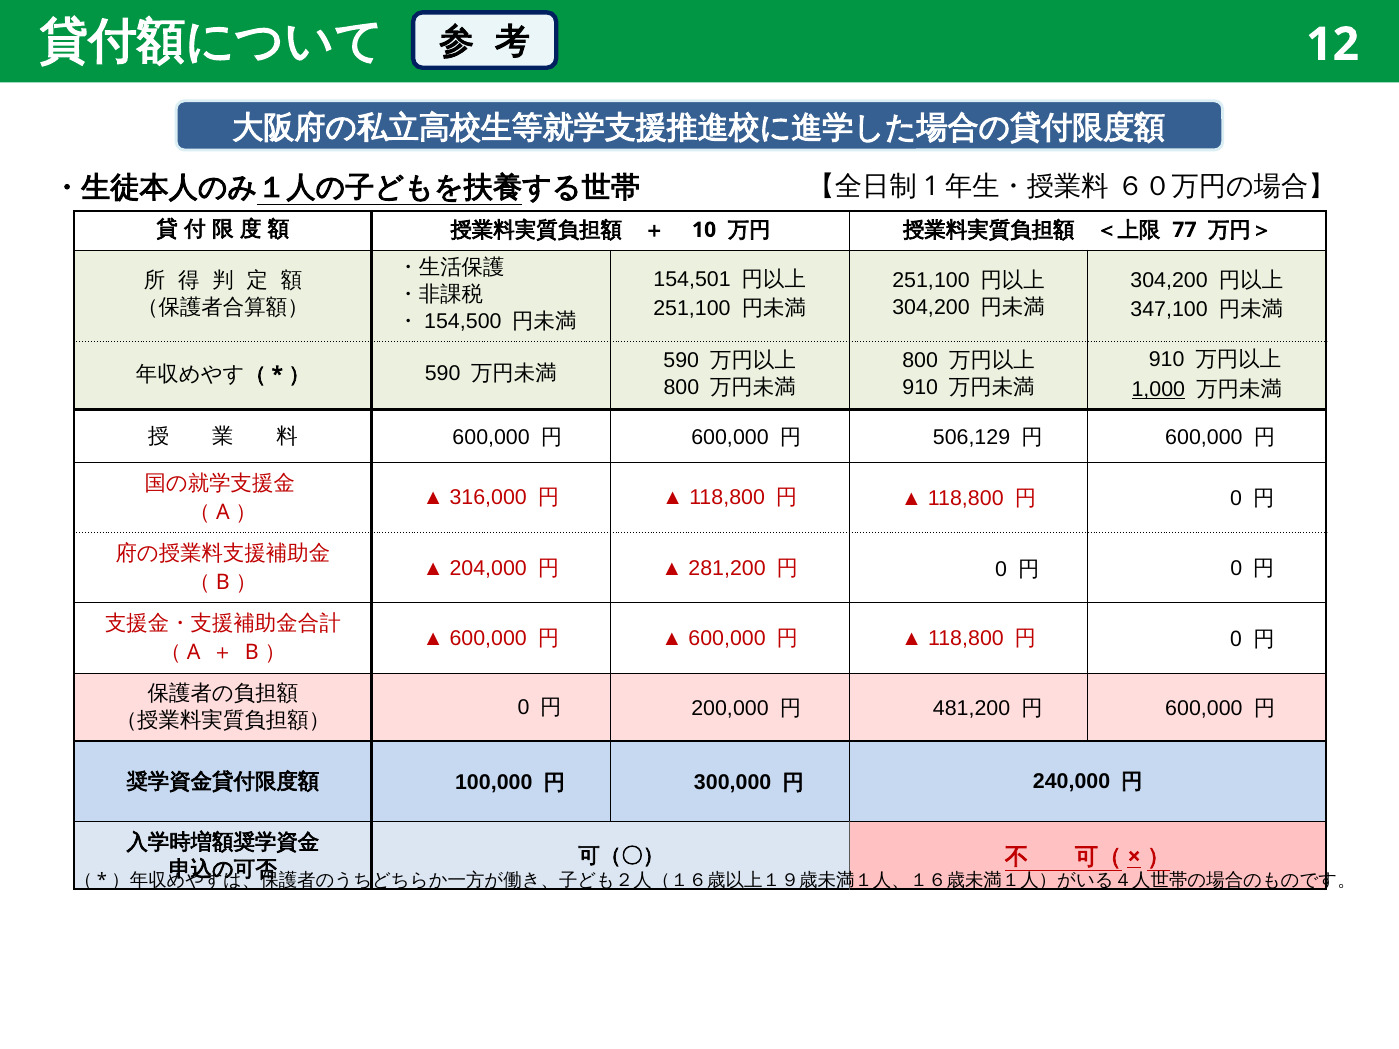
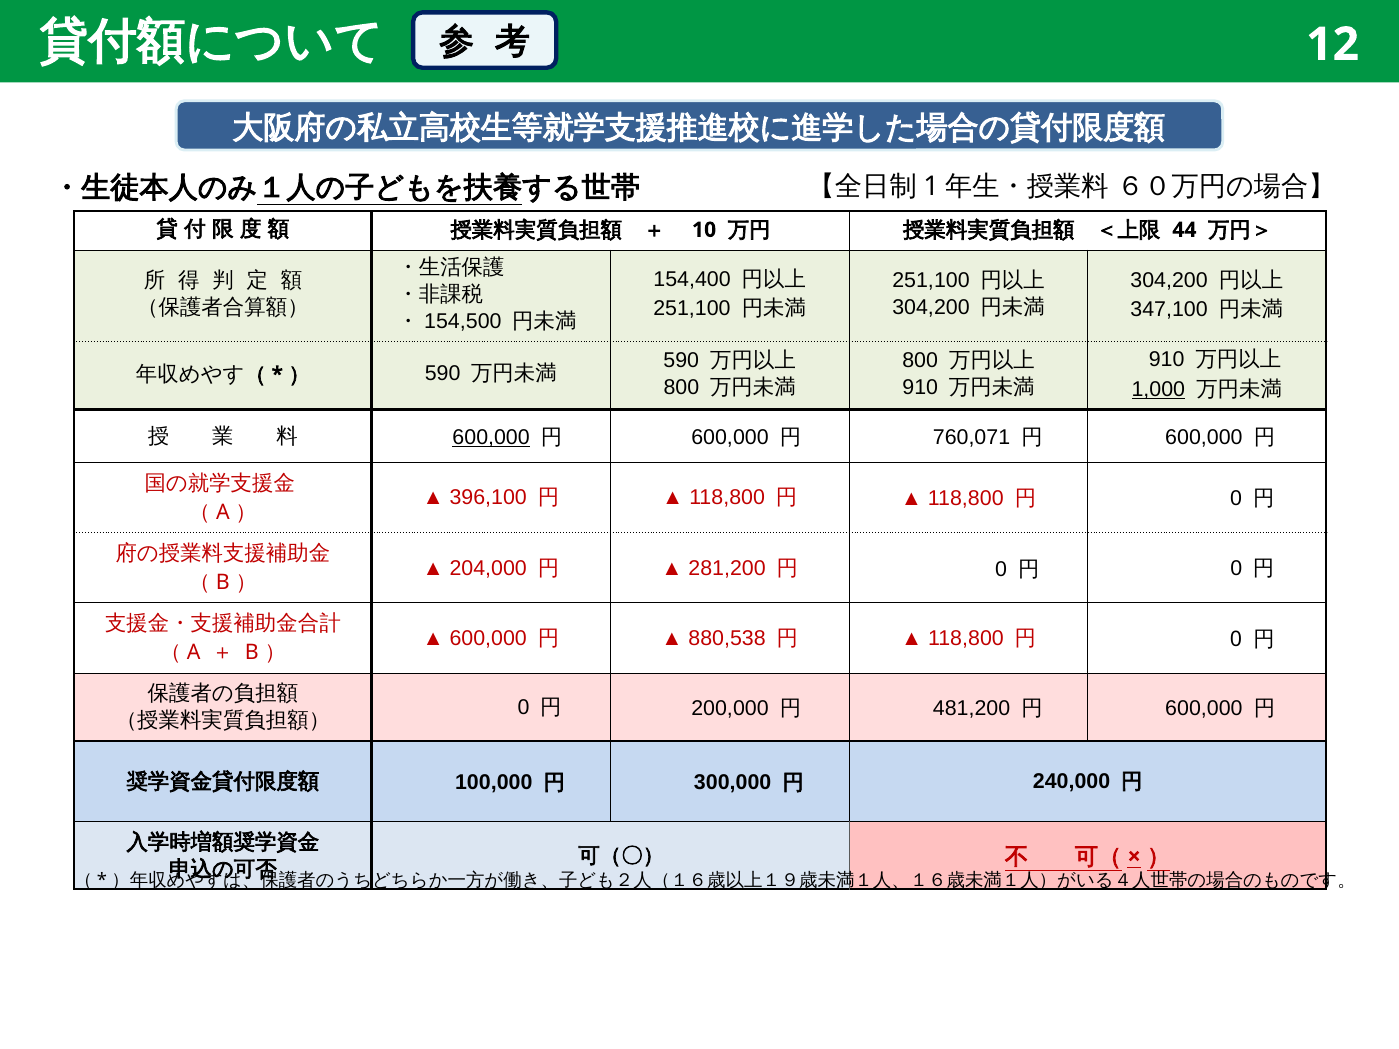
77: 77 -> 44 (1184, 230)
154,501: 154,501 -> 154,400 (692, 280)
600,000 underline: none -> present (491, 437)
506,129: 506,129 -> 760,071 (972, 437)
316,000: 316,000 -> 396,100 (488, 498)
600,000: 600,000 -> 880,538 (727, 638)
